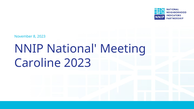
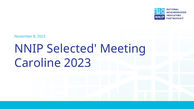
National: National -> Selected (72, 49)
